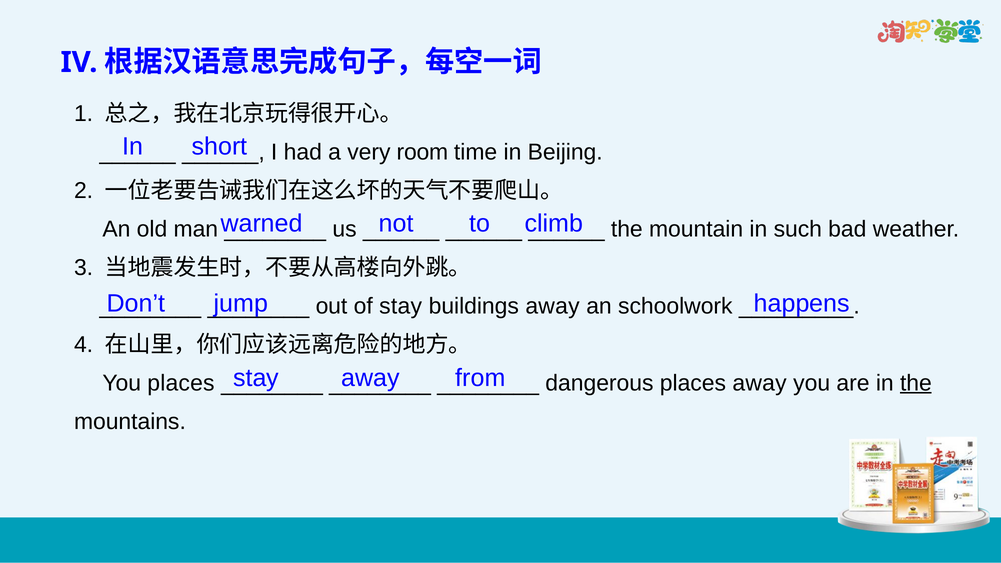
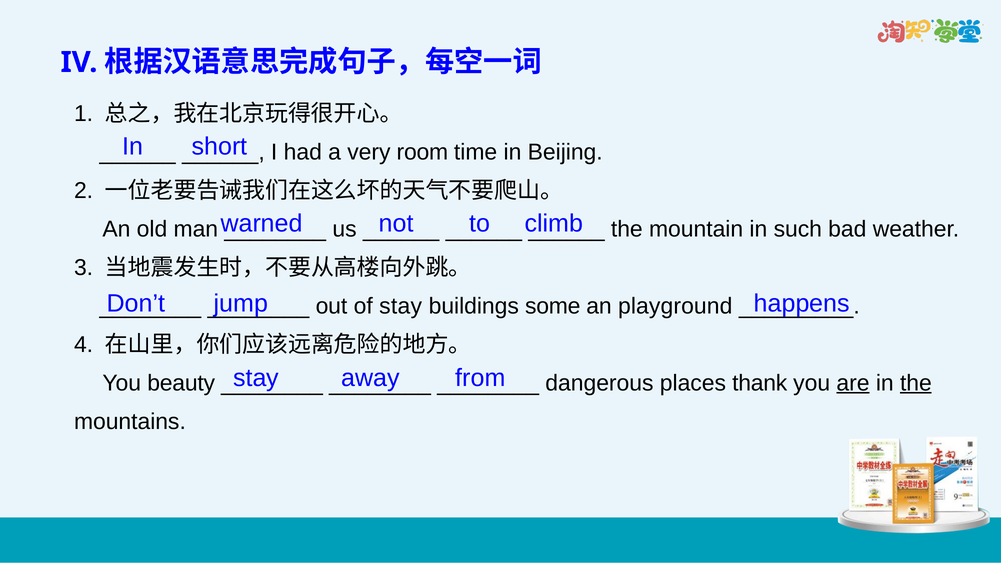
buildings away: away -> some (553, 306)
schoolwork: schoolwork -> playground (675, 306)
You places: places -> beauty (181, 383)
places away: away -> thank (760, 383)
are underline: none -> present (853, 383)
